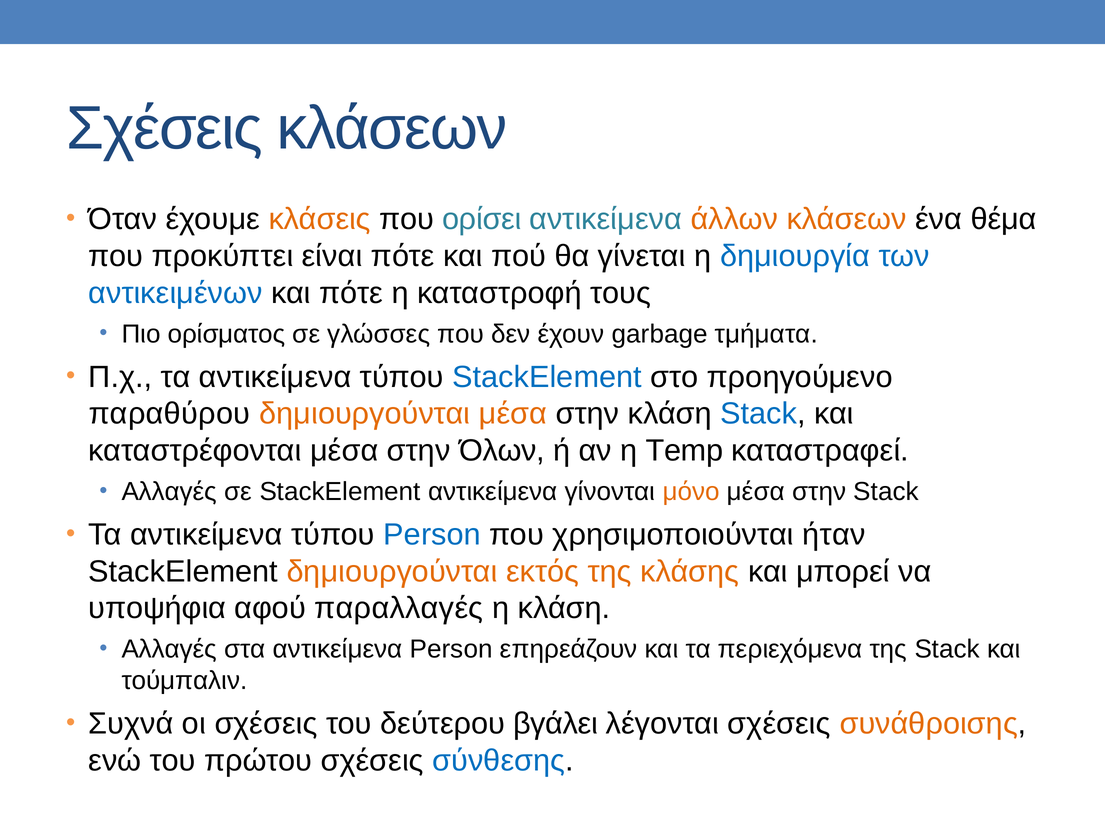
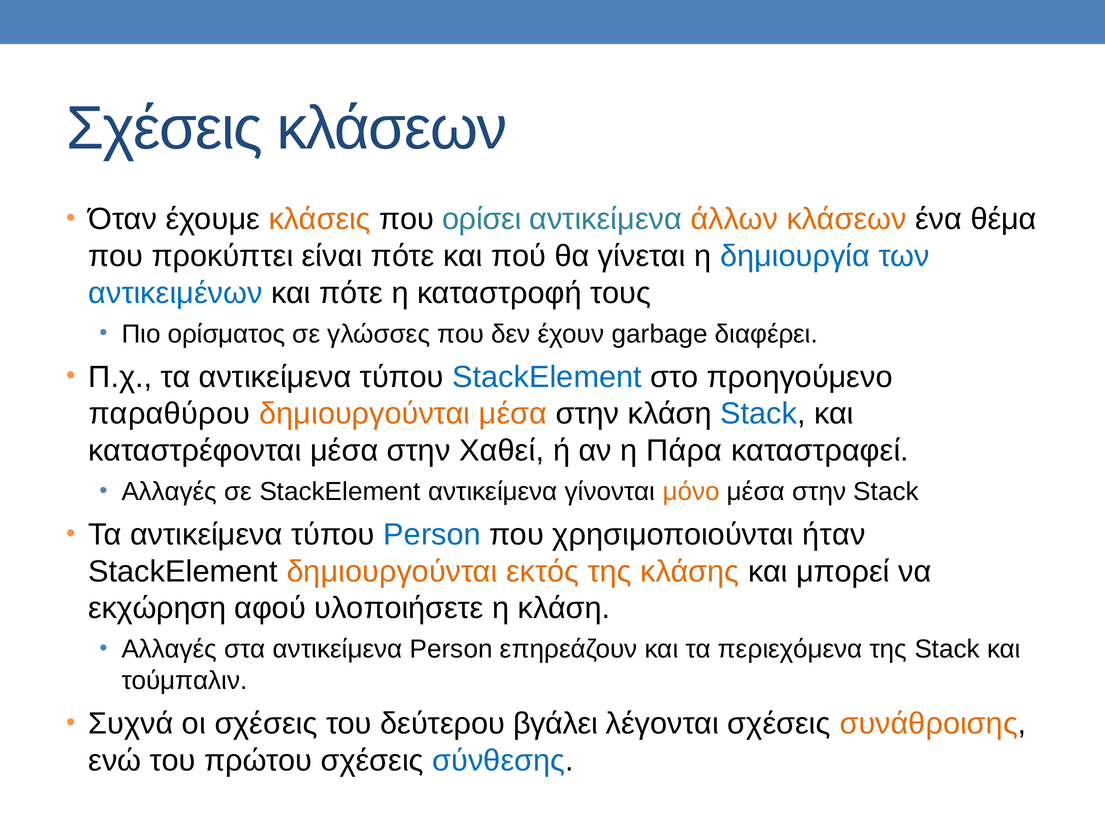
τμήματα: τμήματα -> διαφέρει (766, 334)
Όλων: Όλων -> Χαθεί (502, 451)
Temp: Temp -> Πάρα (684, 451)
υποψήφια: υποψήφια -> εκχώρηση (157, 609)
παραλλαγές: παραλλαγές -> υλοποιήσετε (399, 609)
